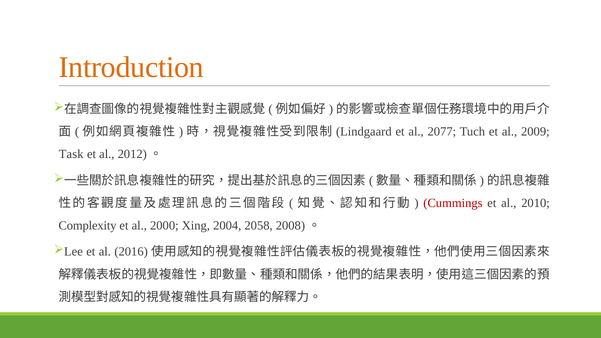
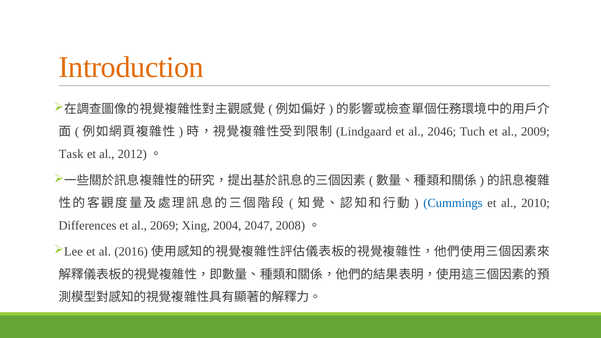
2077: 2077 -> 2046 (442, 132)
Cummings colour: red -> blue (453, 203)
Complexity: Complexity -> Differences (88, 226)
2000: 2000 -> 2069 (164, 226)
2058: 2058 -> 2047 (259, 226)
